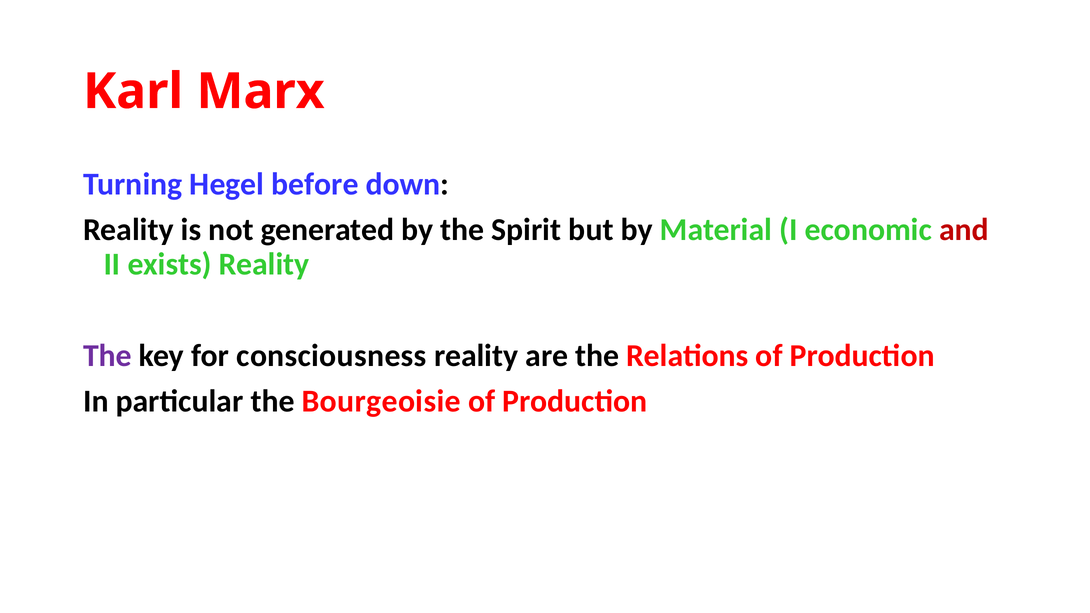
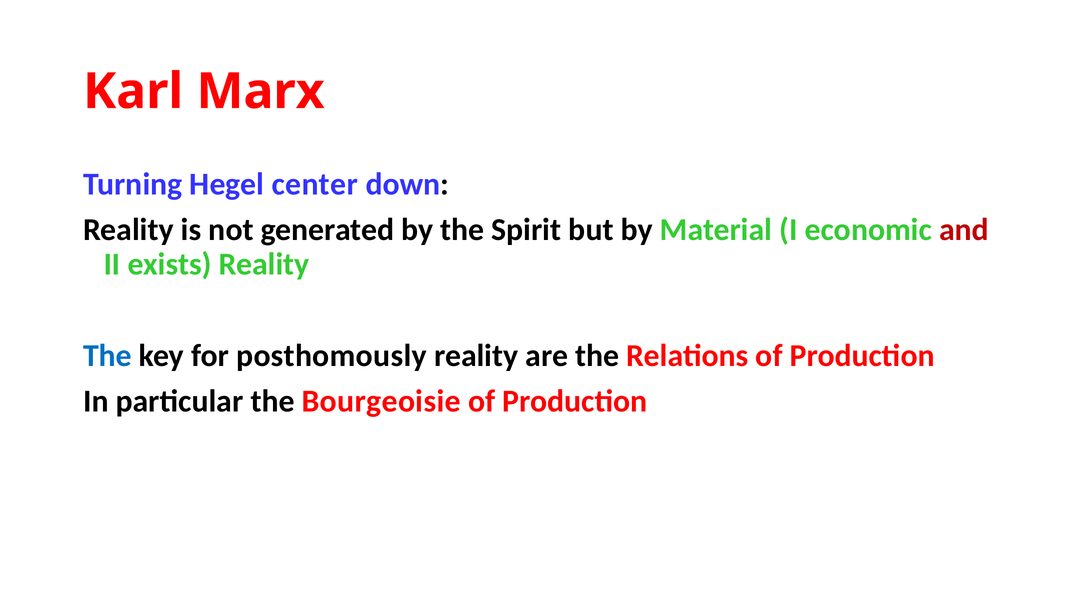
before: before -> center (315, 184)
The colour: purple -> blue (107, 356)
consciousness: consciousness -> posthomously (331, 356)
